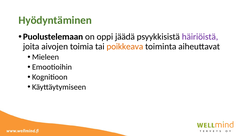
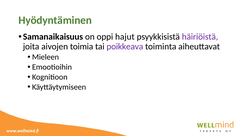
Puolustelemaan: Puolustelemaan -> Samanaikaisuus (53, 37)
jäädä: jäädä -> hajut (125, 37)
poikkeava colour: orange -> purple (125, 47)
